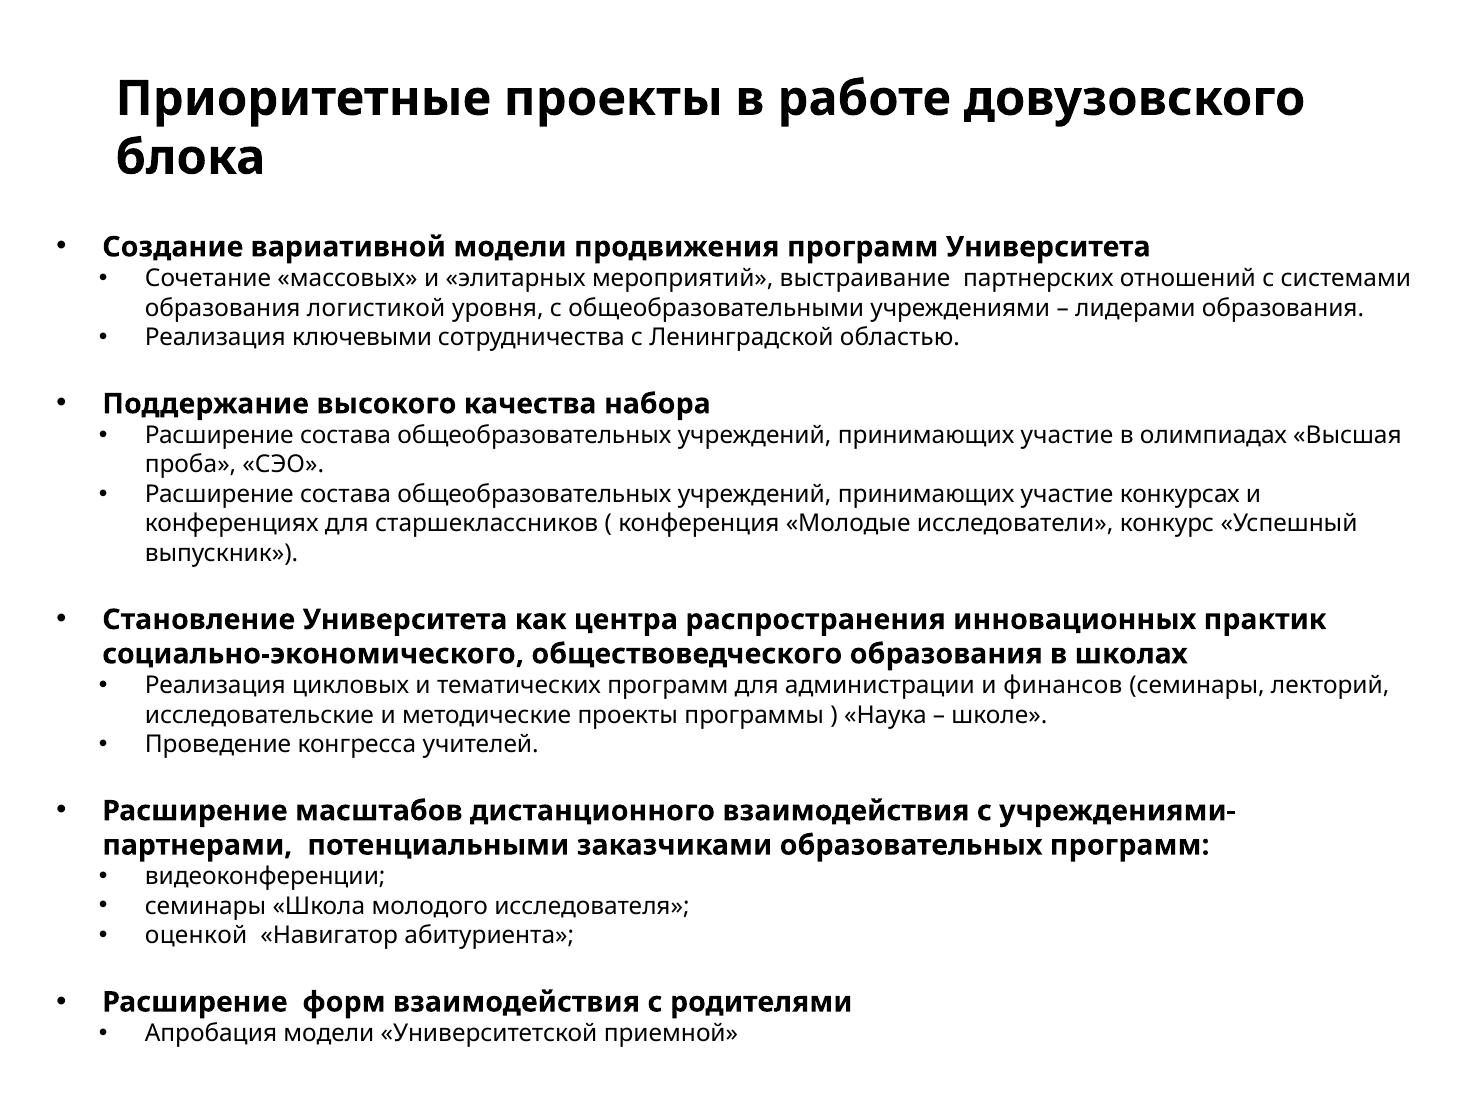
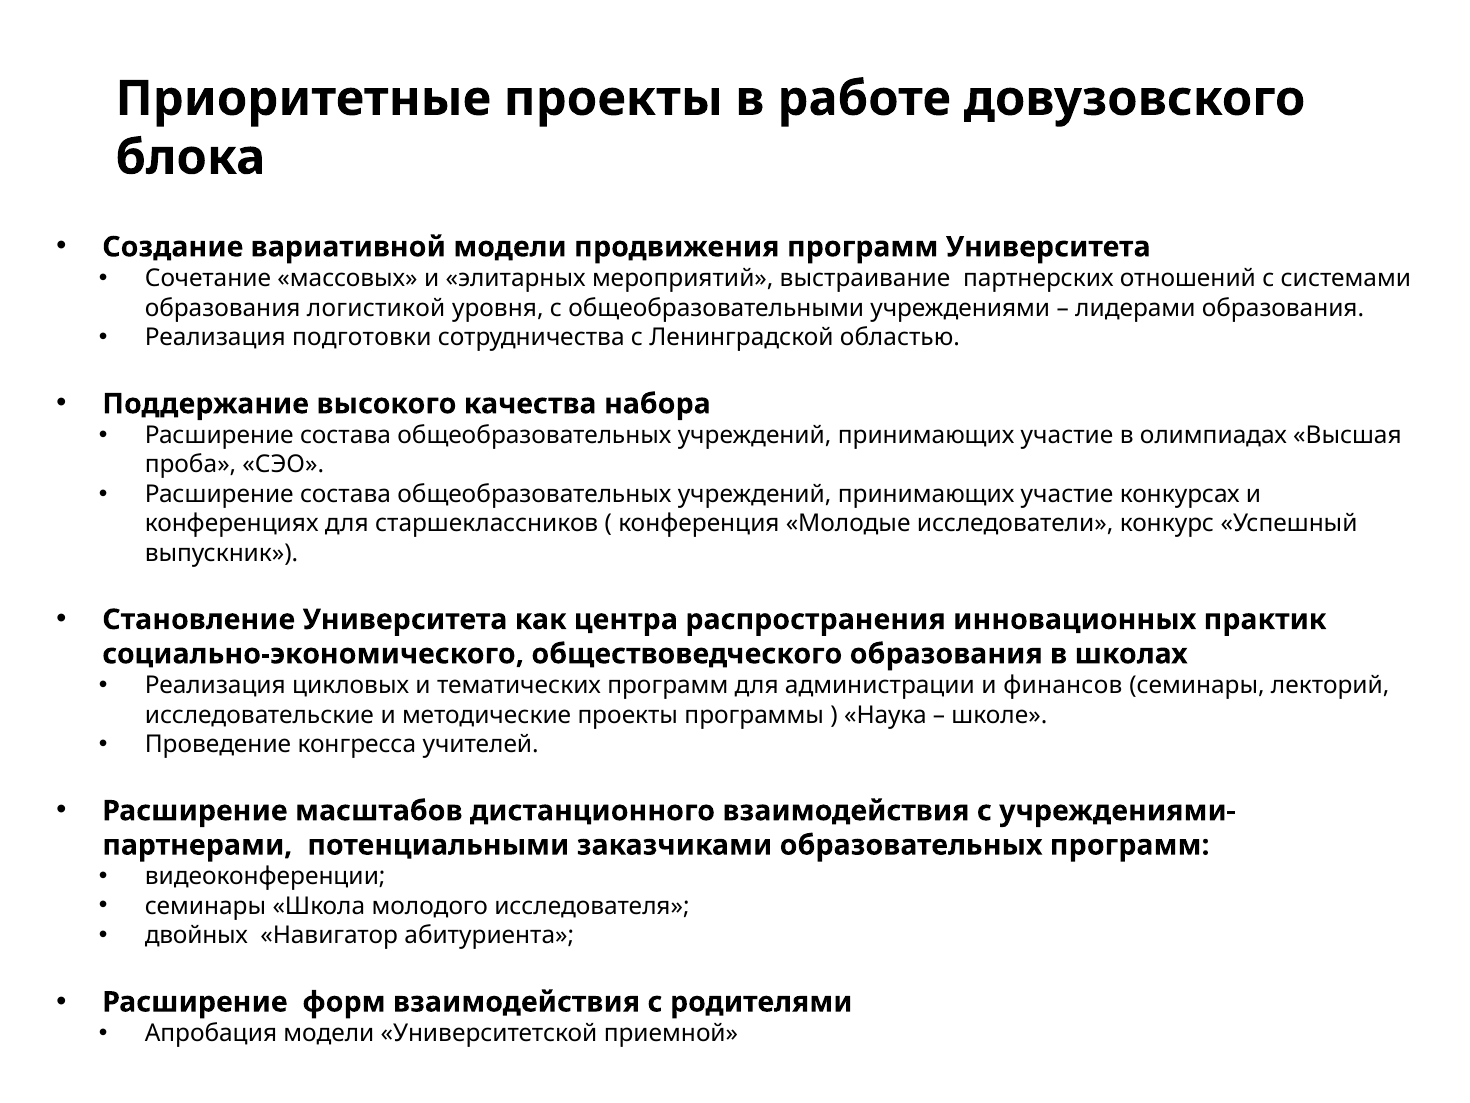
ключевыми: ключевыми -> подготовки (362, 337)
оценкой: оценкой -> двойных (196, 935)
